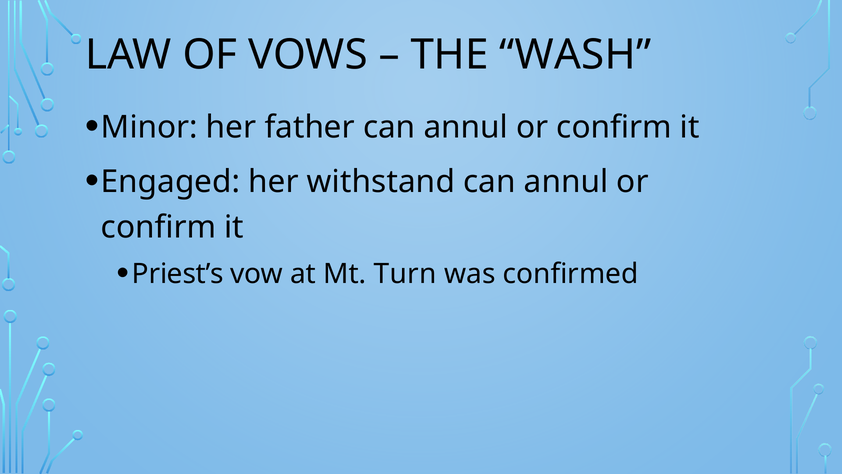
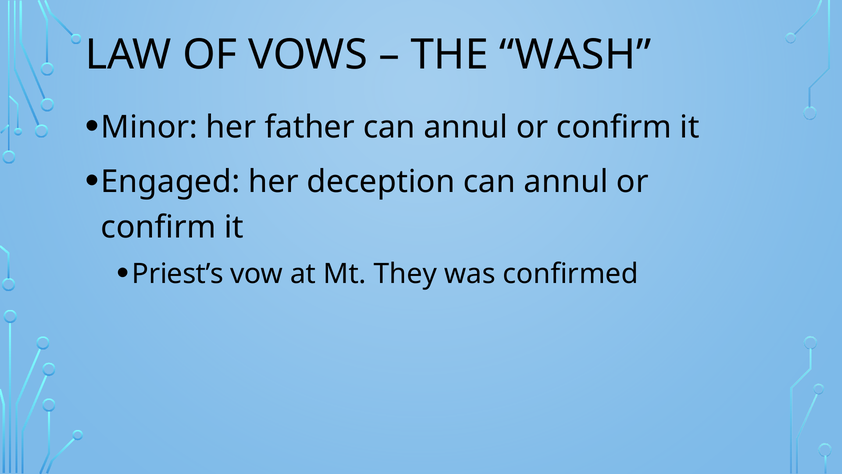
withstand: withstand -> deception (381, 182)
Turn: Turn -> They (405, 274)
